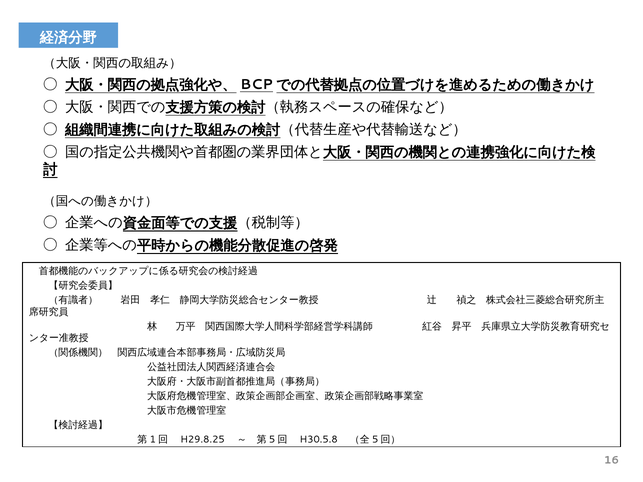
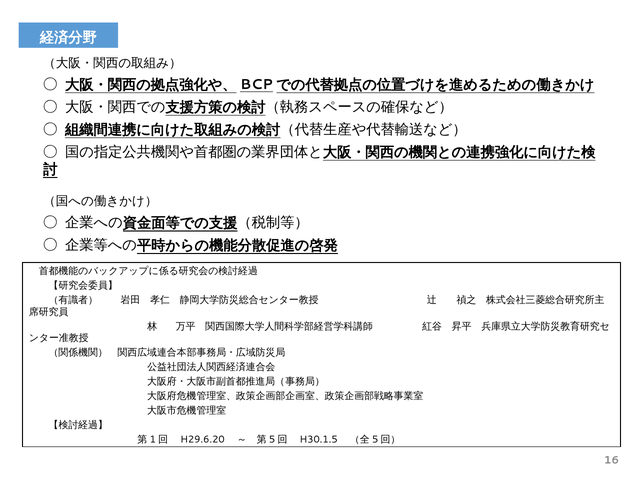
H29.8.25: H29.8.25 -> H29.6.20 (202, 440)
H30.5.8: H30.5.8 -> H30.1.5 (319, 440)
